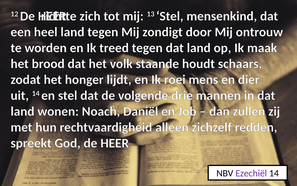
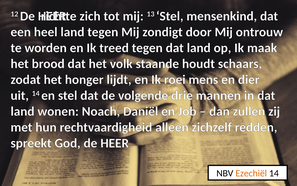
Ezechiël colour: purple -> orange (251, 173)
